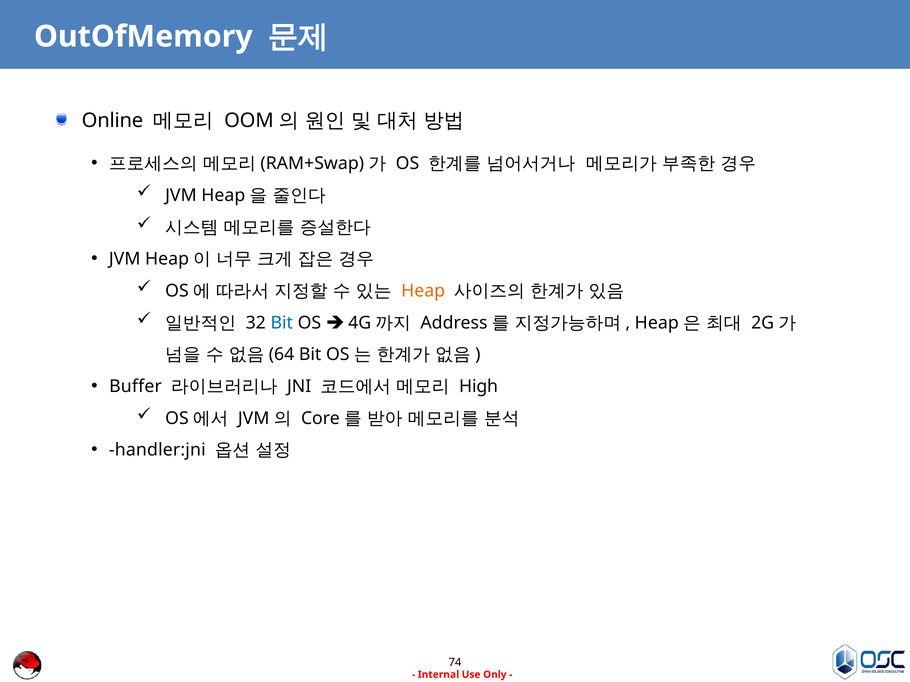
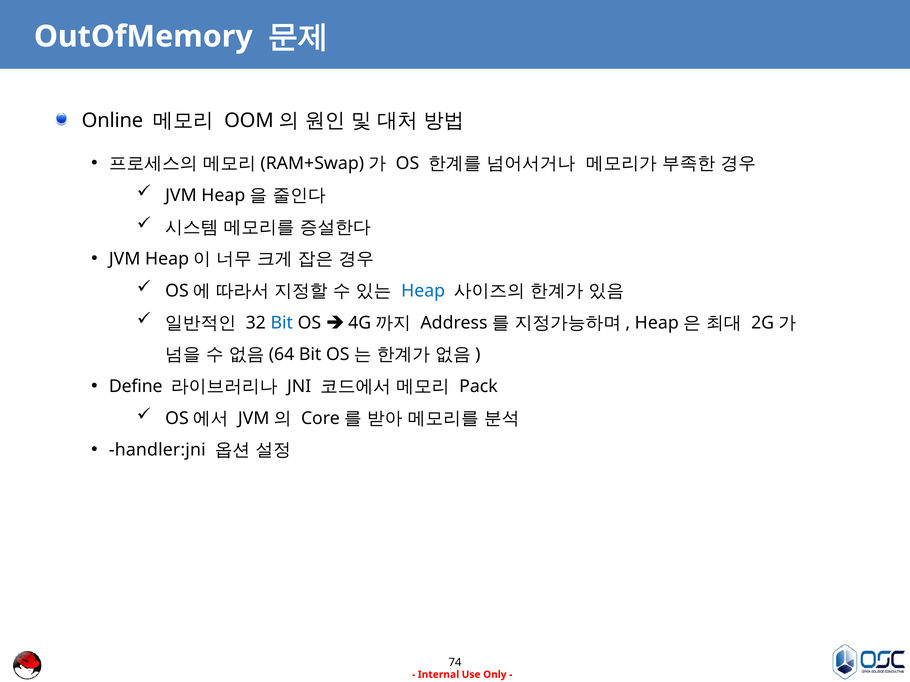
Heap colour: orange -> blue (423, 291)
Buffer: Buffer -> Define (136, 387)
High: High -> Pack (478, 387)
